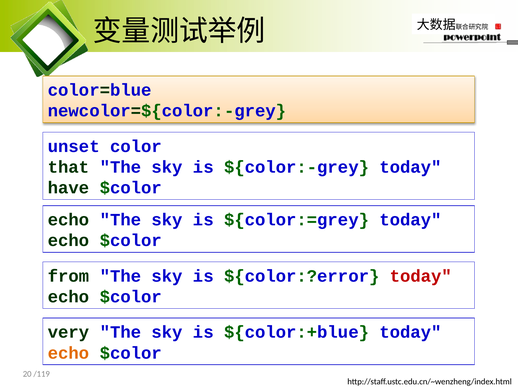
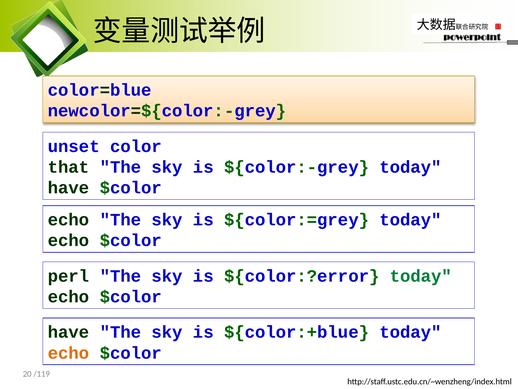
from: from -> perl (69, 276)
today colour: red -> green (421, 276)
very: very -> have (69, 332)
